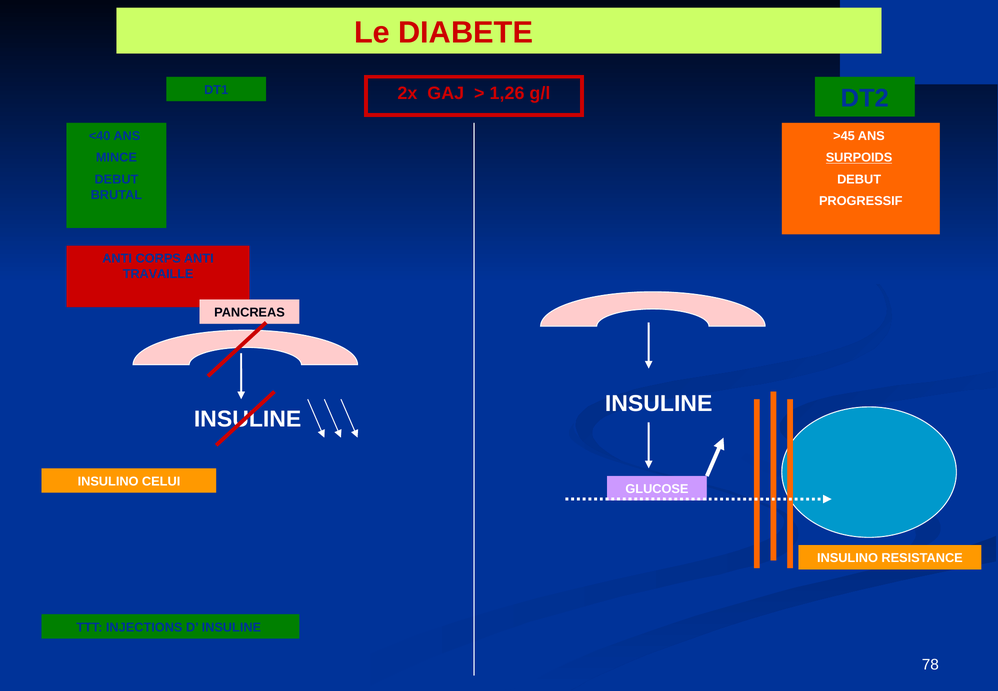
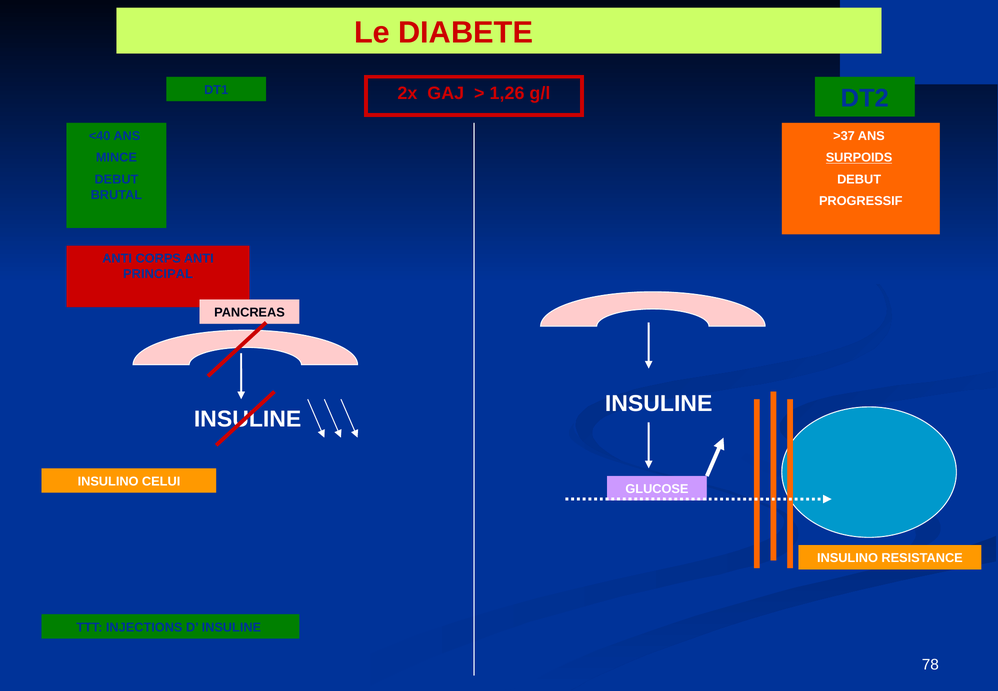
>45: >45 -> >37 (844, 136)
TRAVAILLE: TRAVAILLE -> PRINCIPAL (158, 274)
